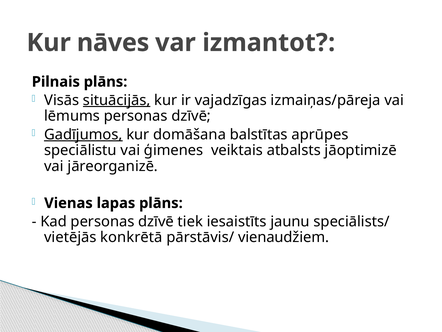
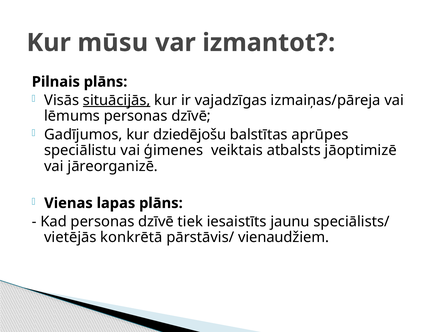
nāves: nāves -> mūsu (113, 43)
Gadījumos underline: present -> none (83, 134)
domāšana: domāšana -> dziedējošu (190, 134)
